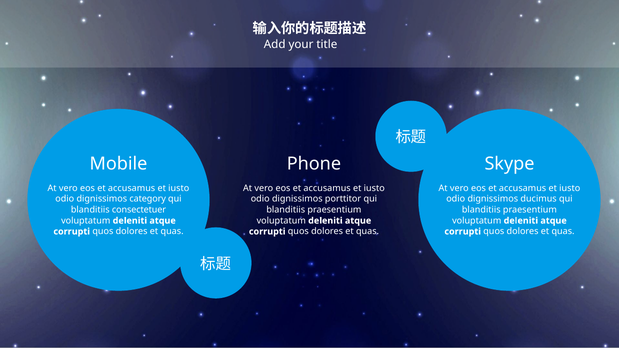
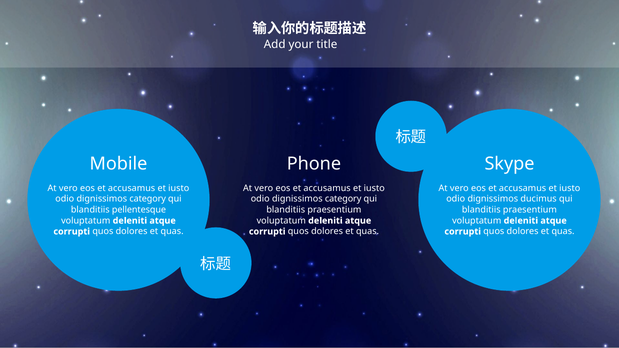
porttitor: porttitor -> category (343, 199)
consectetuer: consectetuer -> pellentesque (139, 210)
